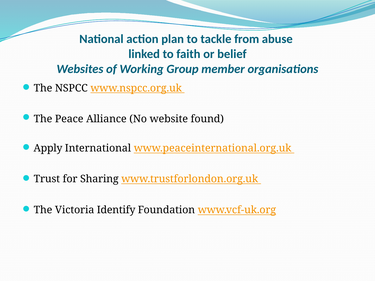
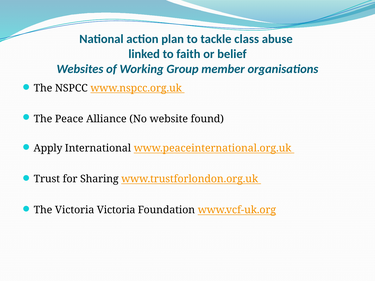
from: from -> class (247, 39)
Victoria Identify: Identify -> Victoria (116, 210)
